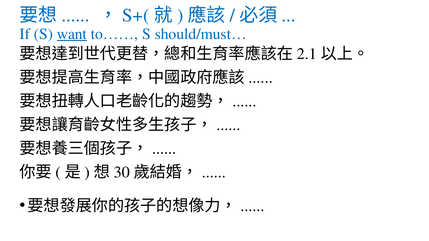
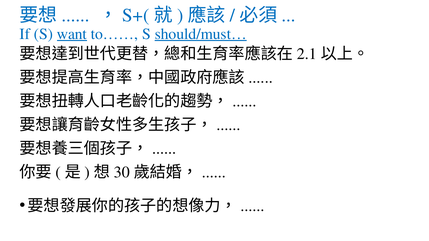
should/must… underline: none -> present (201, 34)
